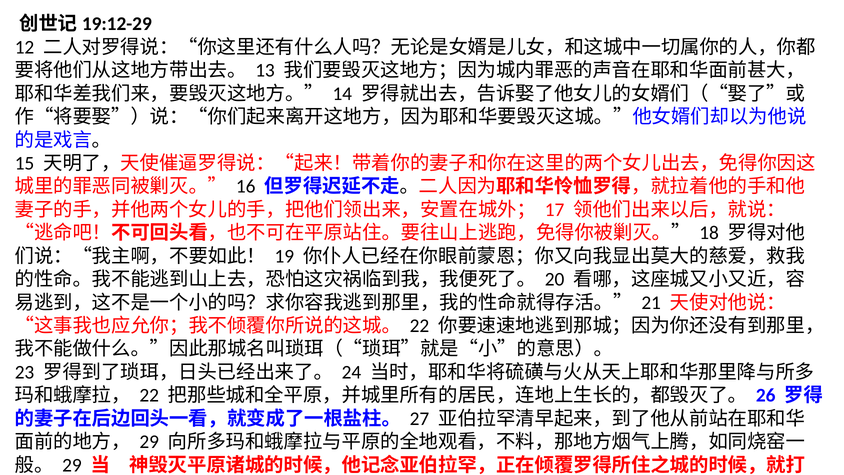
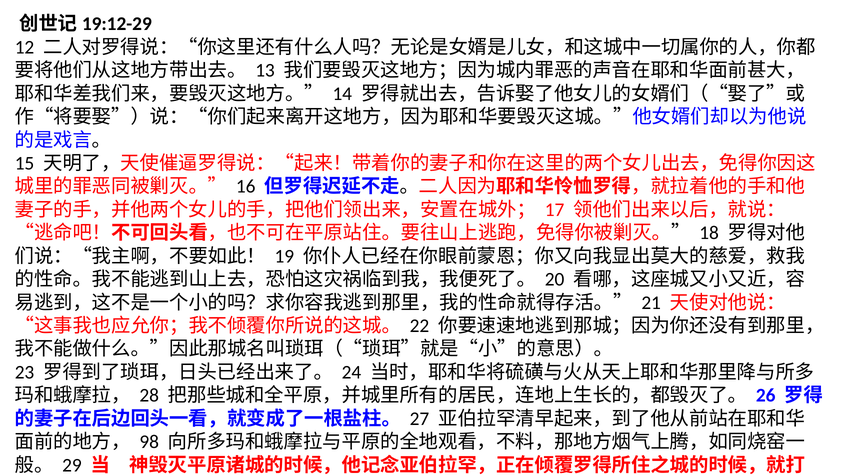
22: 22 -> 28 (149, 395)
29: 29 -> 98 (149, 442)
